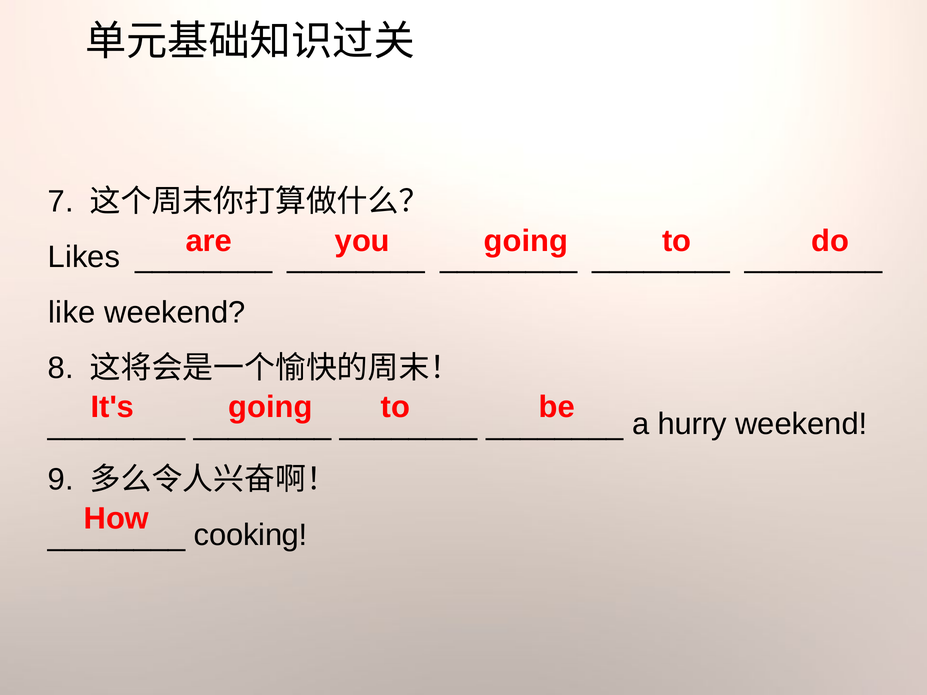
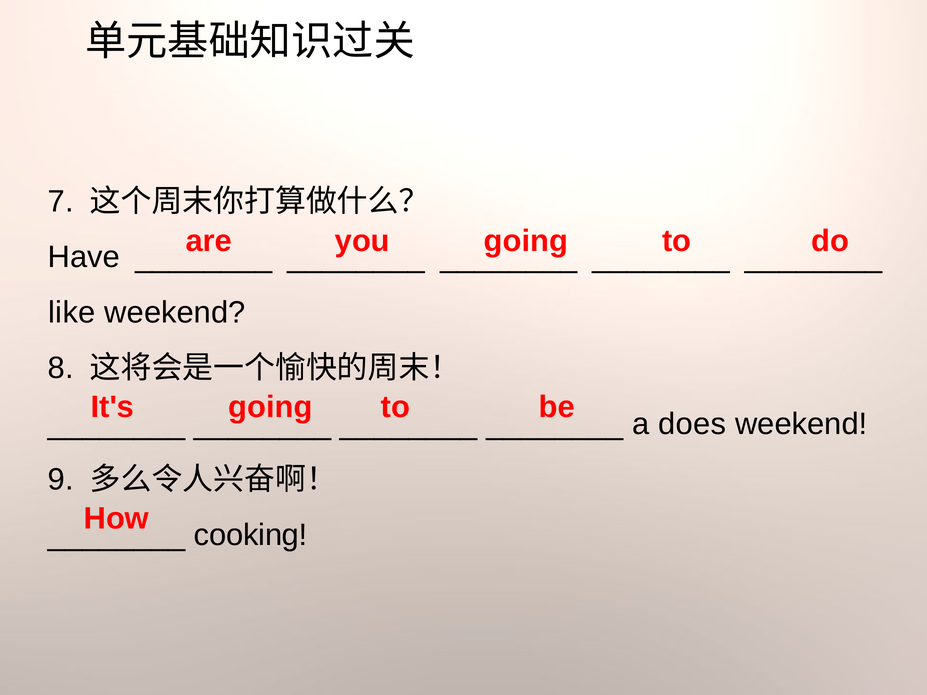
Likes: Likes -> Have (84, 257)
hurry: hurry -> does (692, 424)
